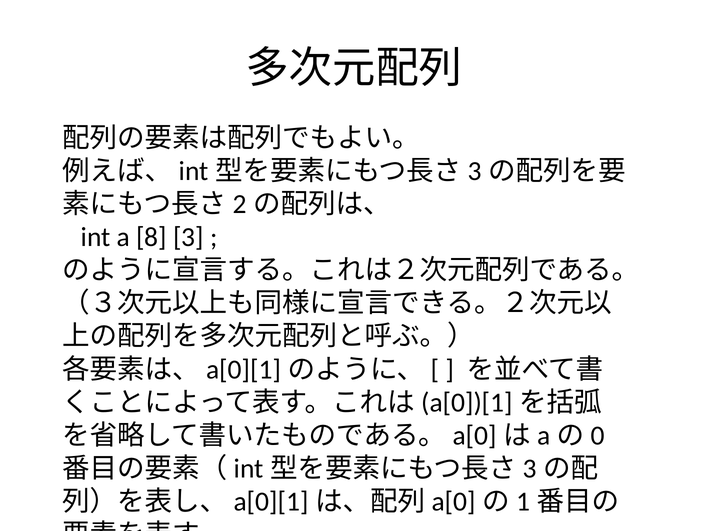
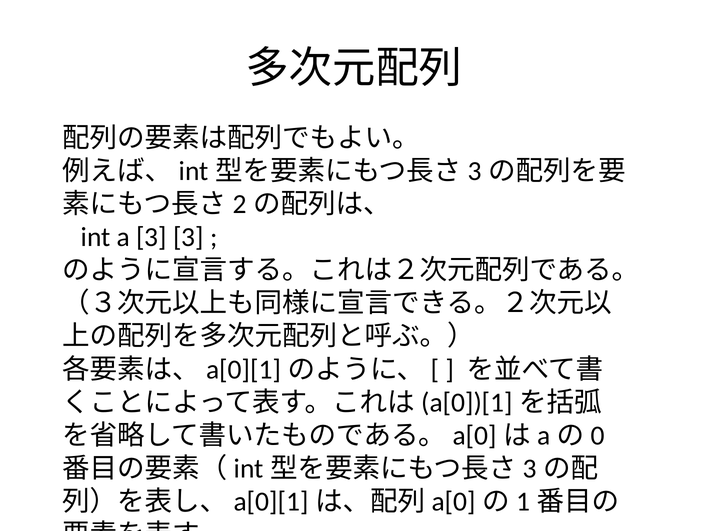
a 8: 8 -> 3 (151, 237)
